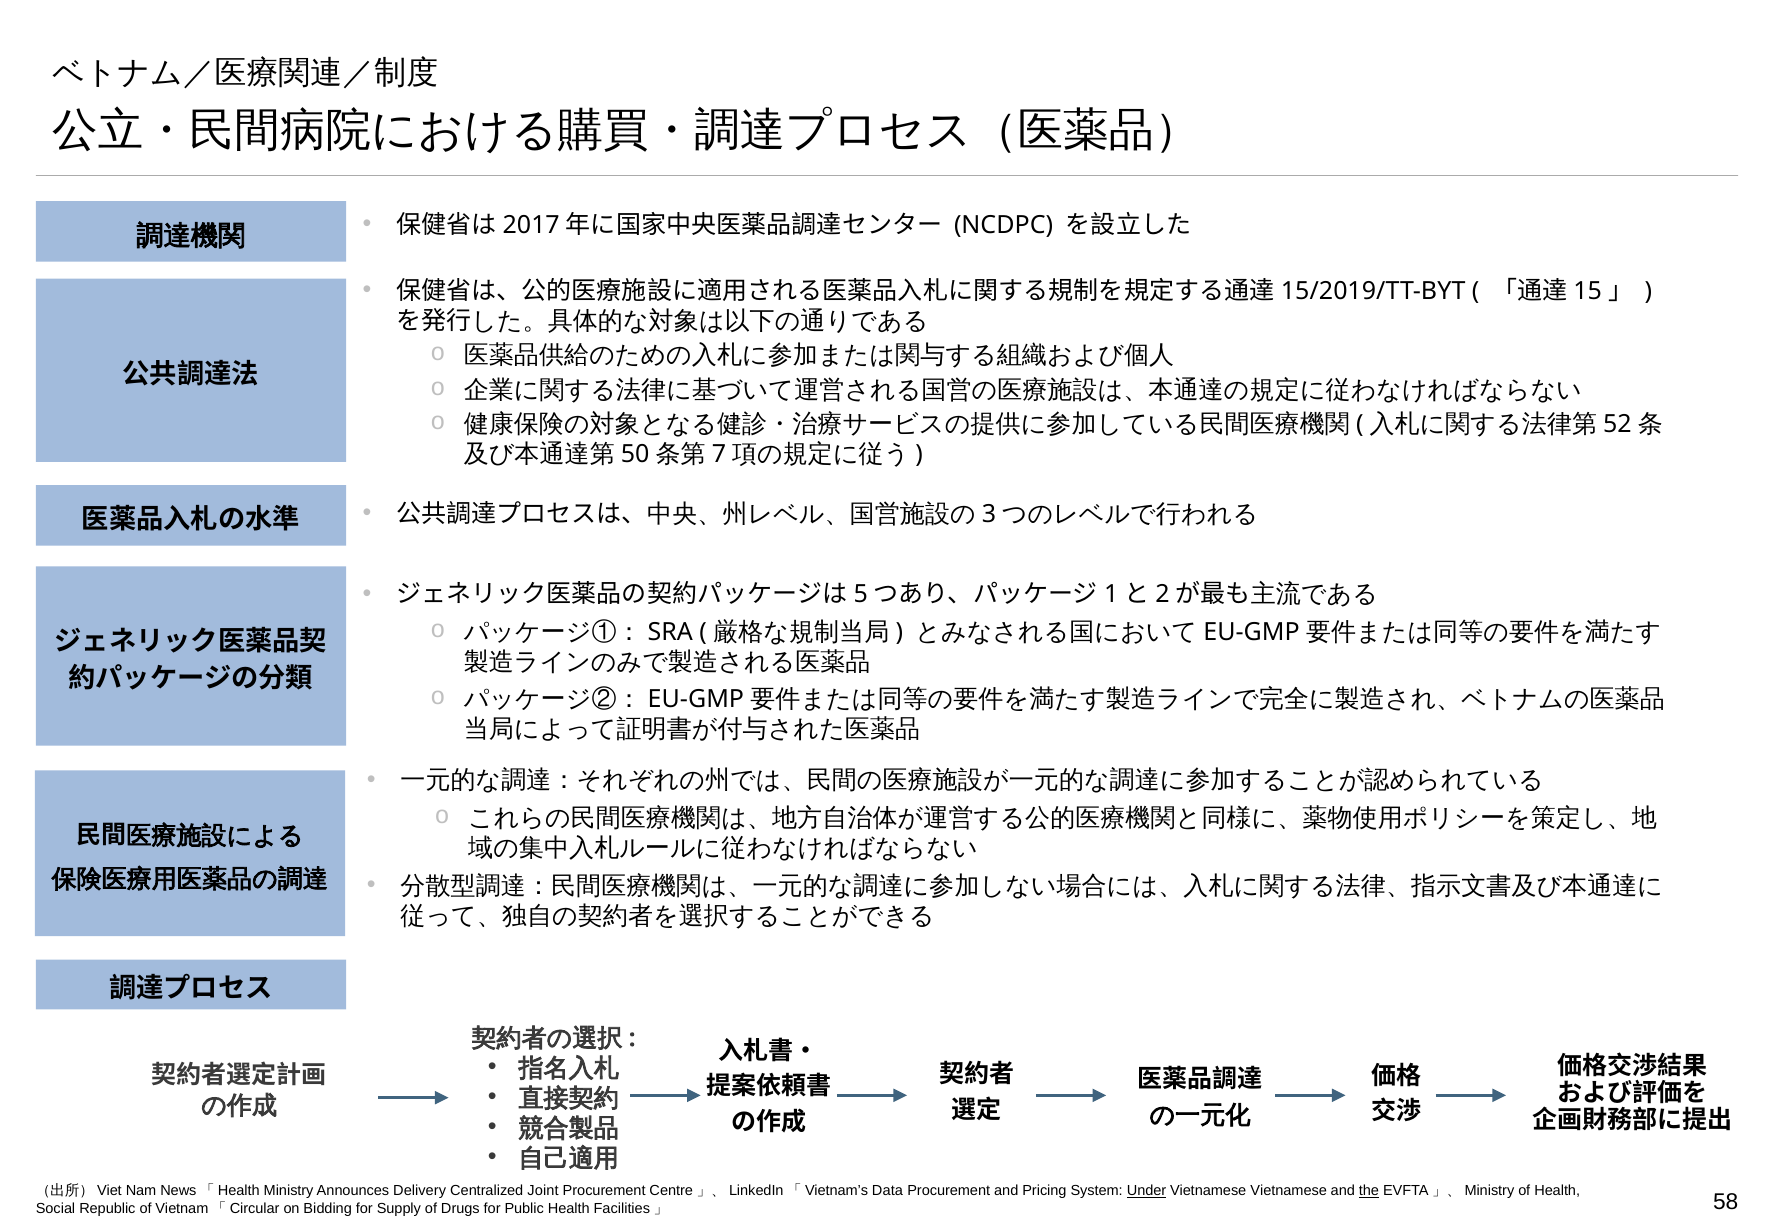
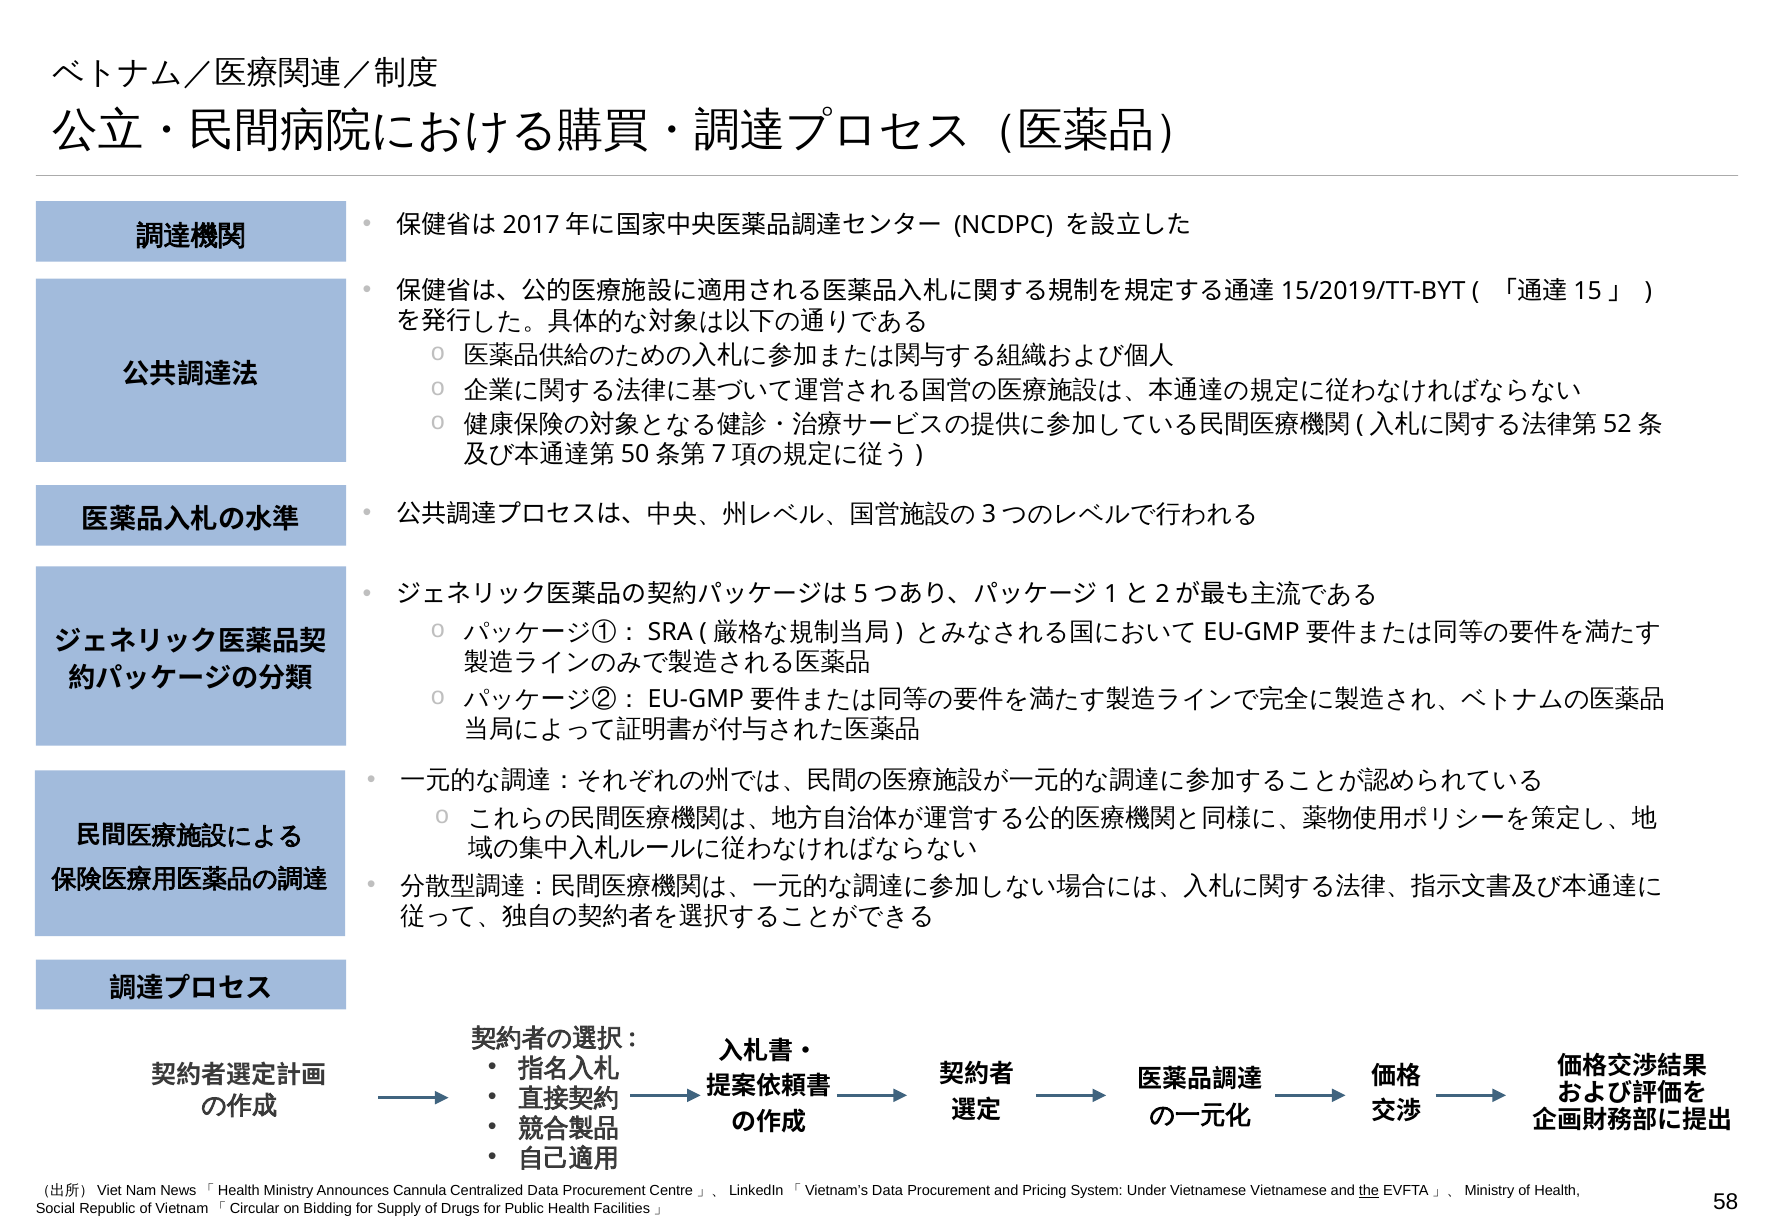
Delivery: Delivery -> Cannula (420, 1191)
Centralized Joint: Joint -> Data (543, 1191)
Under underline: present -> none (1147, 1191)
